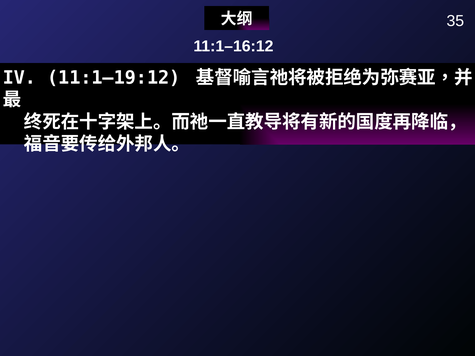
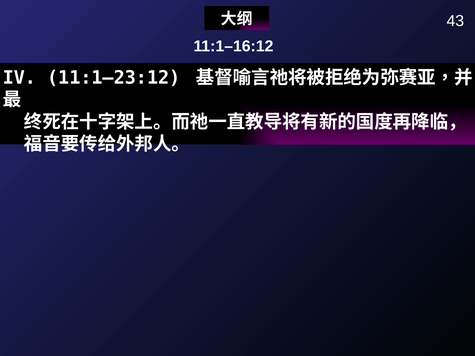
35: 35 -> 43 (455, 21)
11:1—19:12: 11:1—19:12 -> 11:1—23:12 (114, 78)
